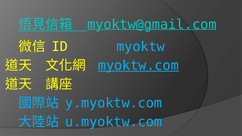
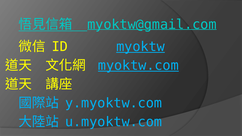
myoktw underline: none -> present (141, 47)
